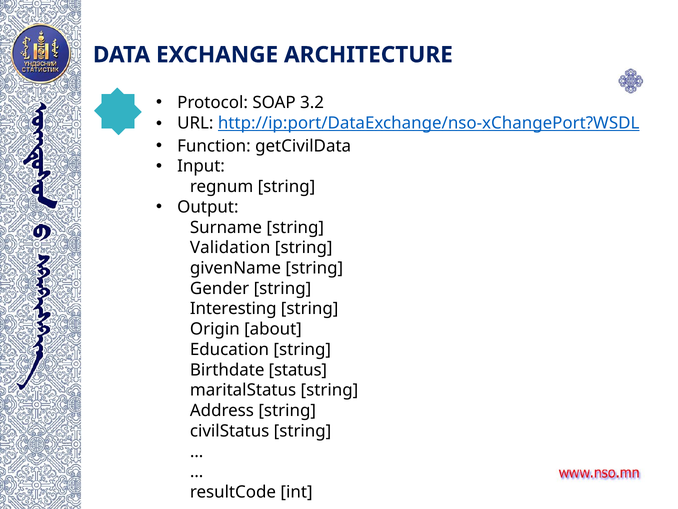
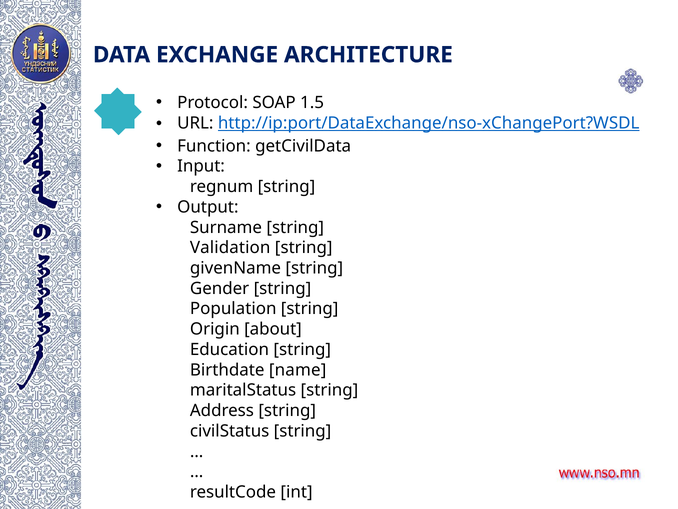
3.2: 3.2 -> 1.5 (312, 102)
Interesting: Interesting -> Population (233, 309)
status: status -> name (298, 370)
